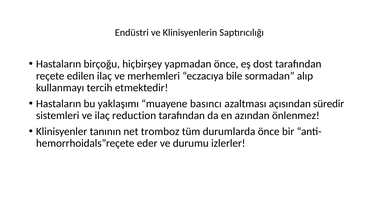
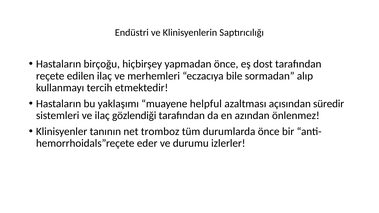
basıncı: basıncı -> helpful (206, 104)
reduction: reduction -> gözlendiği (134, 116)
